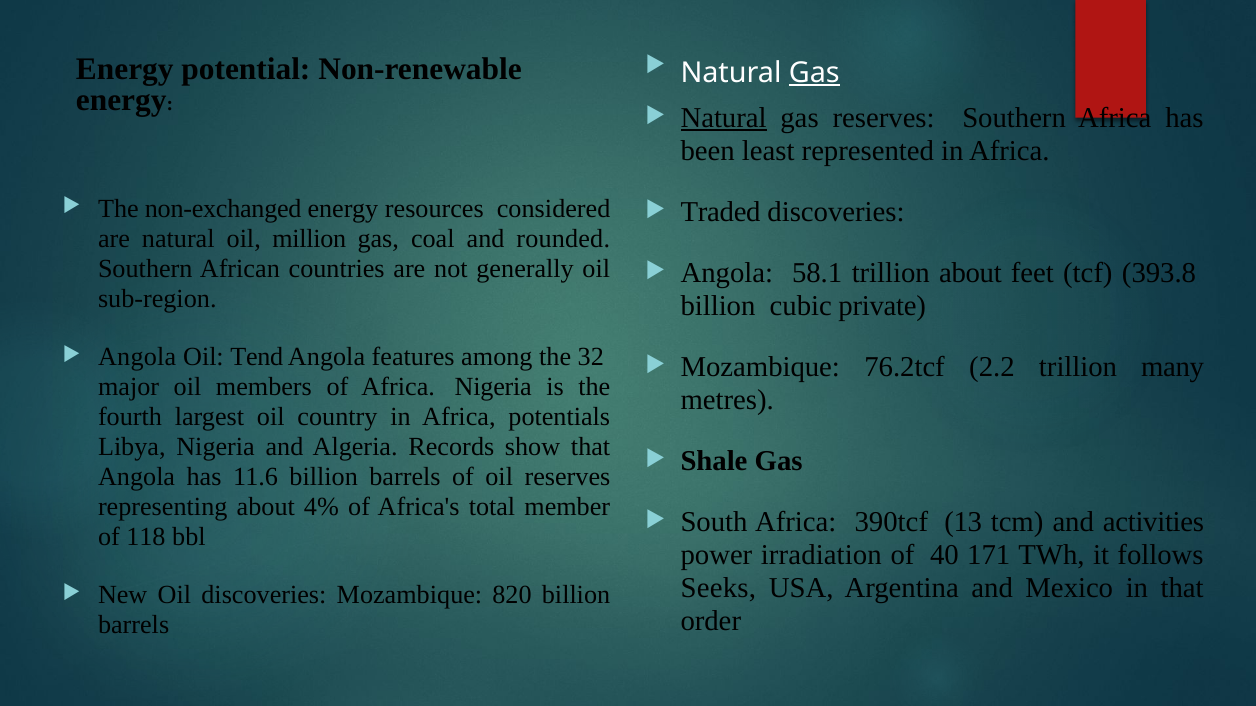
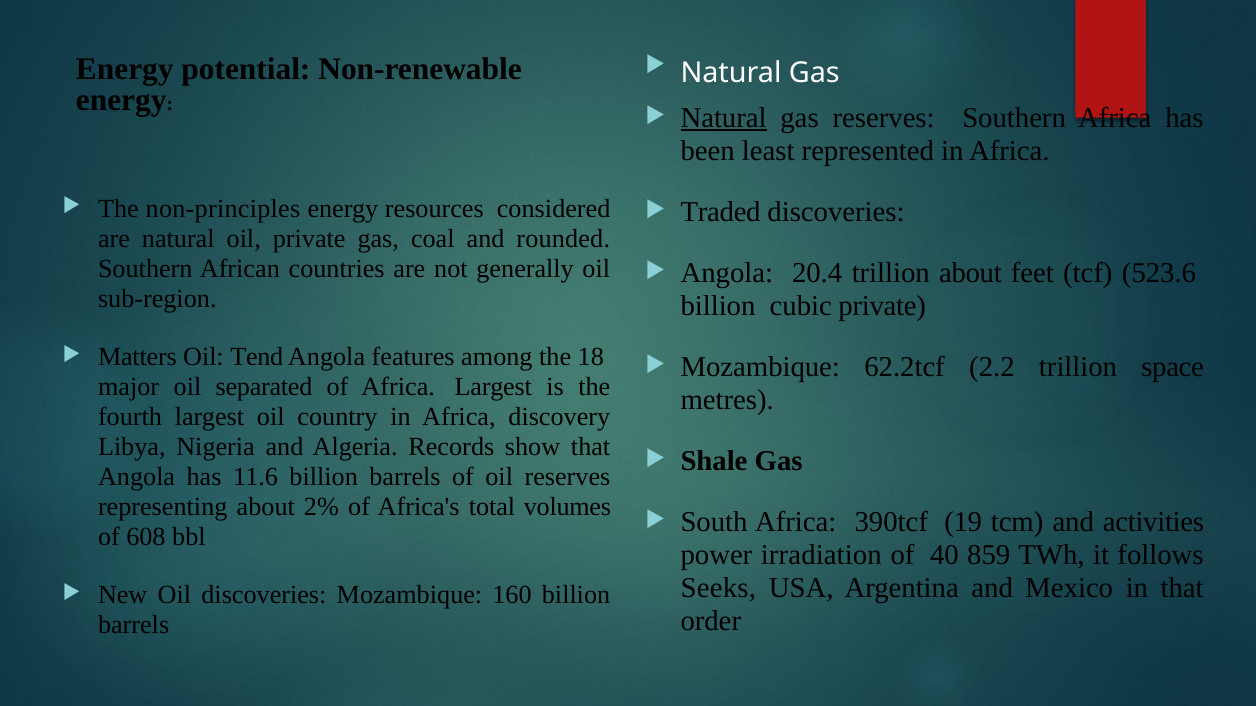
Gas underline: present -> none (814, 73)
non-exchanged: non-exchanged -> non-principles (223, 209)
oil million: million -> private (309, 239)
58.1: 58.1 -> 20.4 (817, 273)
393.8: 393.8 -> 523.6 (1159, 273)
Angola: Angola -> Matters (137, 357)
32: 32 -> 18 (591, 357)
76.2tcf: 76.2tcf -> 62.2tcf (905, 367)
many: many -> space (1173, 367)
members: members -> separated (264, 387)
Africa Nigeria: Nigeria -> Largest (493, 387)
potentials: potentials -> discovery (559, 417)
4%: 4% -> 2% (321, 507)
member: member -> volumes (567, 507)
13: 13 -> 19 (963, 523)
118: 118 -> 608 (146, 537)
171: 171 -> 859 (989, 556)
820: 820 -> 160 (512, 595)
